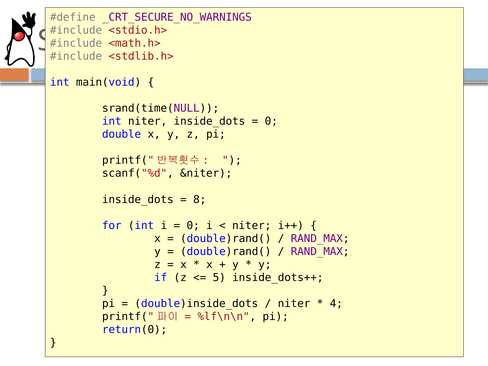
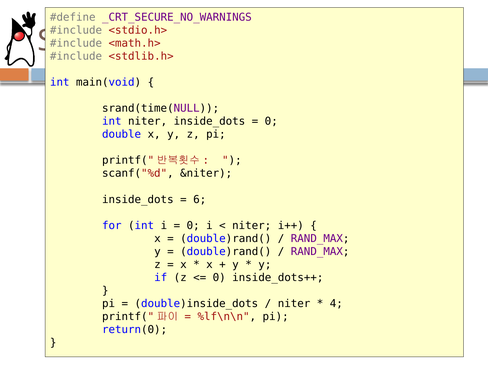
8: 8 -> 6 (200, 199)
5: 5 -> 0 (219, 277)
